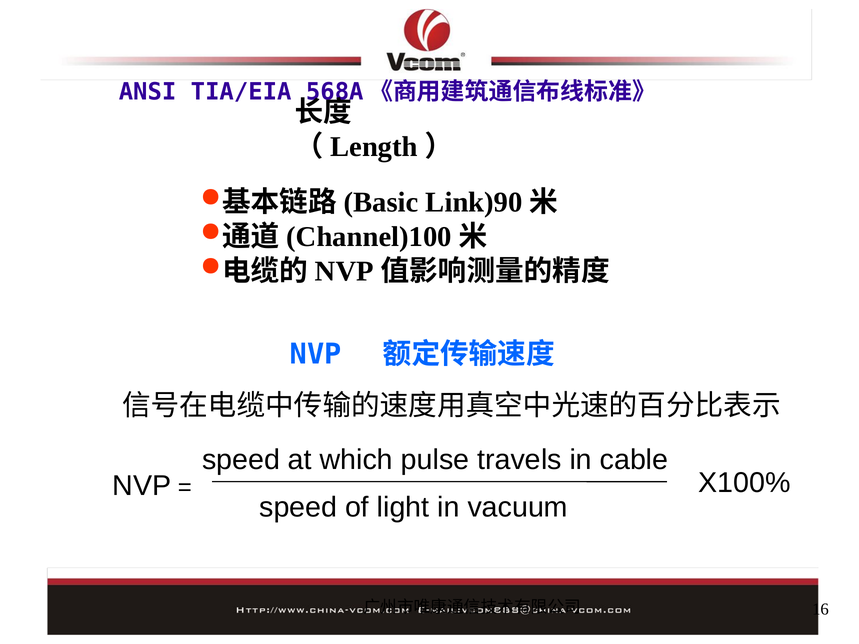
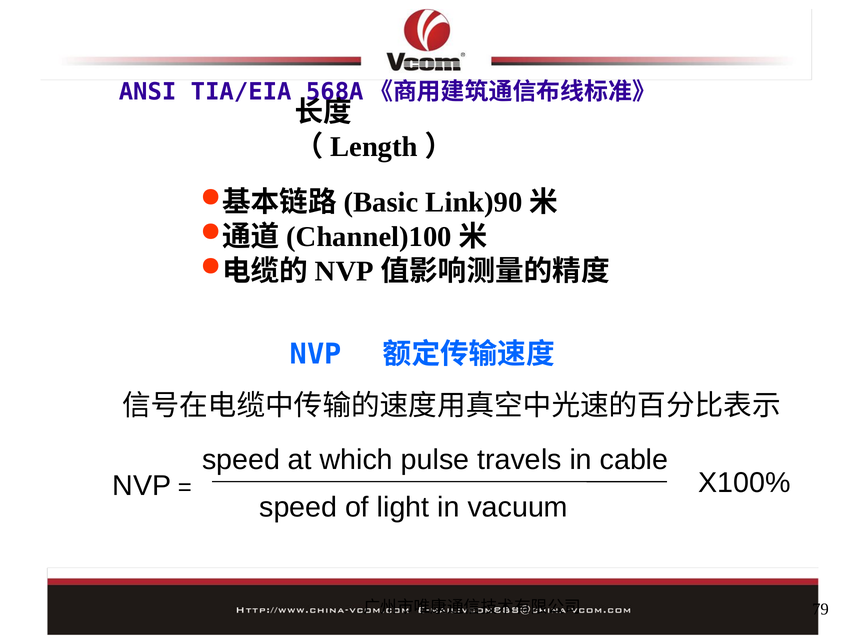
16: 16 -> 79 (820, 610)
